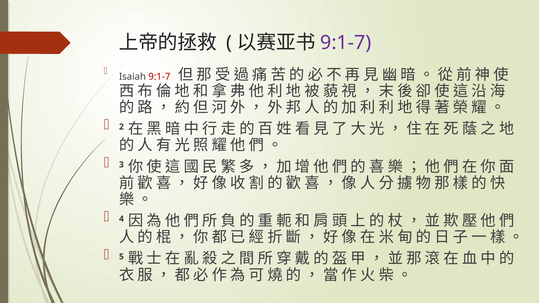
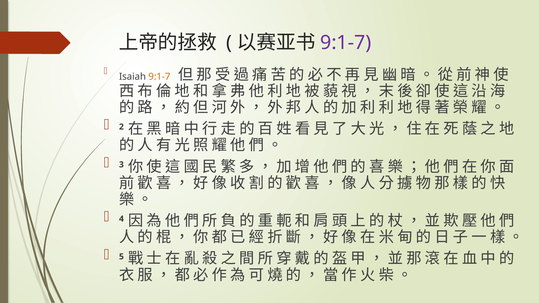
9:1-7 colour: red -> orange (159, 77)
